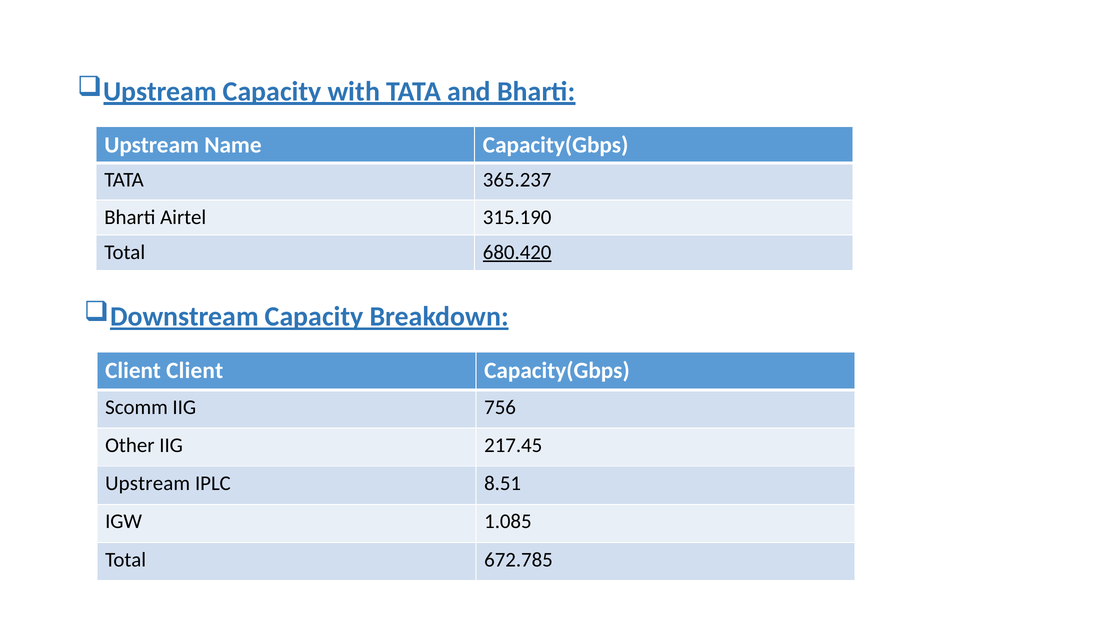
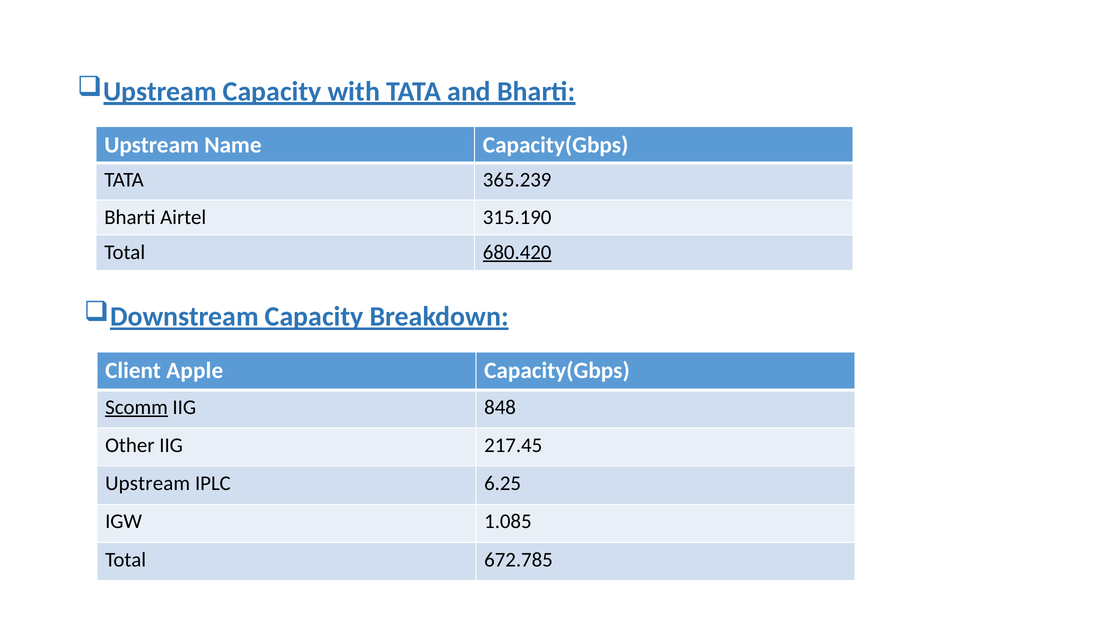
365.237: 365.237 -> 365.239 (517, 180)
Client Client: Client -> Apple (195, 370)
Scomm underline: none -> present (137, 407)
756: 756 -> 848 (500, 407)
8.51: 8.51 -> 6.25 (503, 483)
